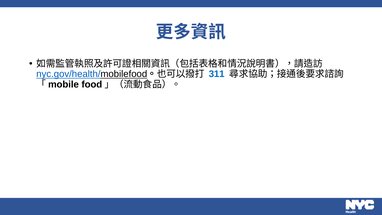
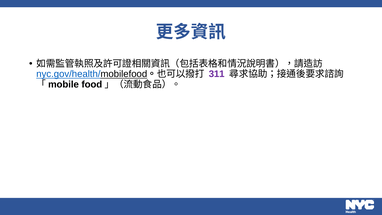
311 colour: blue -> purple (217, 74)
